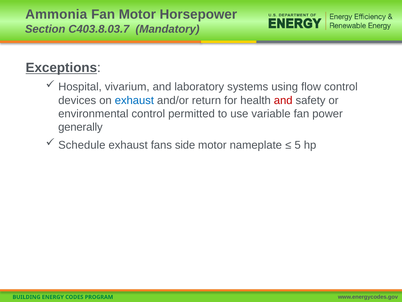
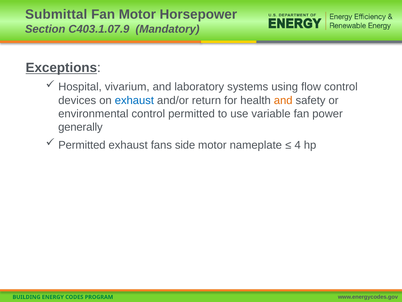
Ammonia: Ammonia -> Submittal (56, 14)
C403.8.03.7: C403.8.03.7 -> C403.1.07.9 (99, 29)
and colour: red -> orange (283, 100)
Schedule: Schedule -> Permitted (82, 145)
5: 5 -> 4 (298, 145)
